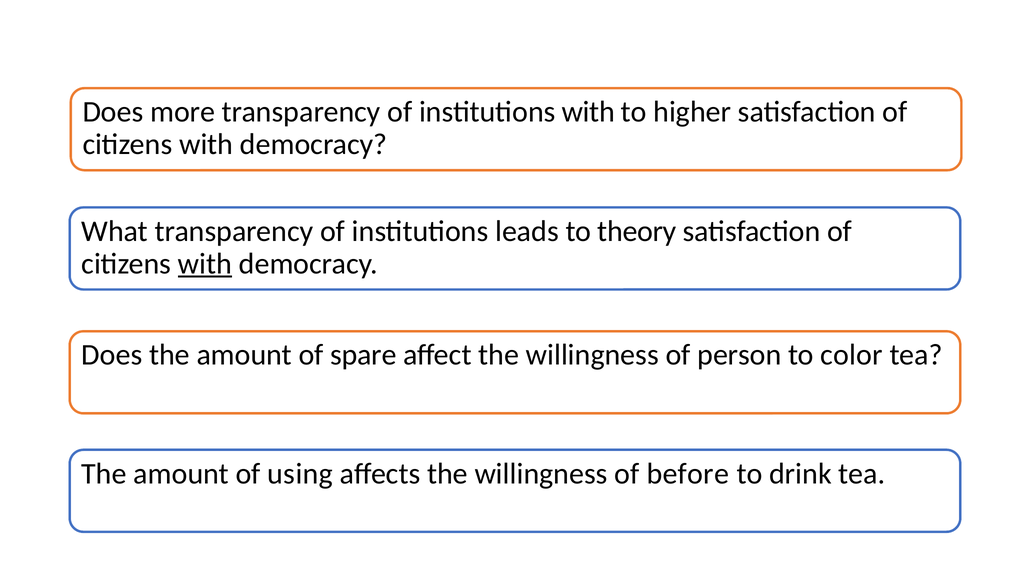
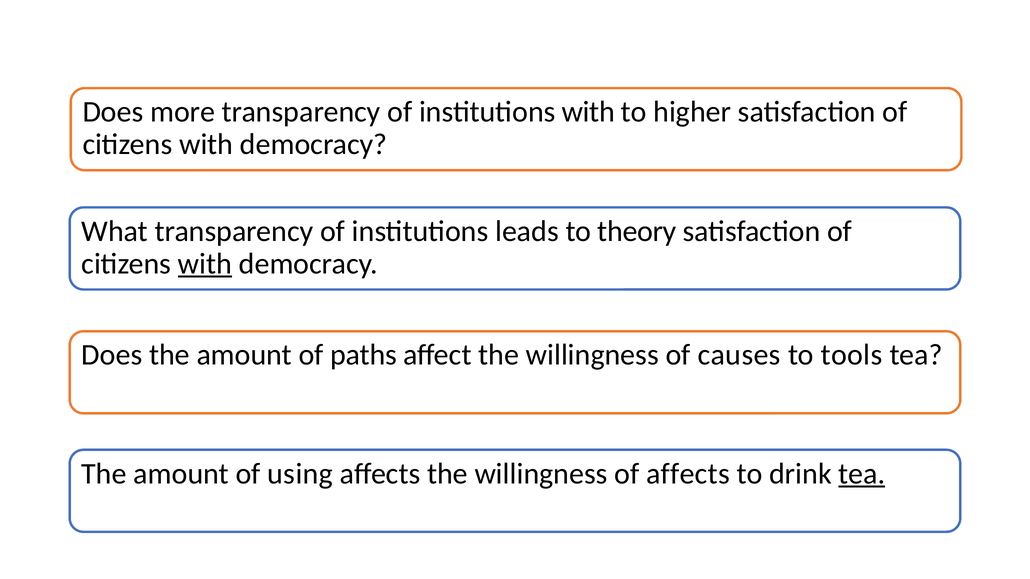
spare: spare -> paths (364, 355)
person: person -> causes (739, 355)
color: color -> tools (852, 355)
of before: before -> affects (688, 474)
tea underline: none -> present (862, 474)
